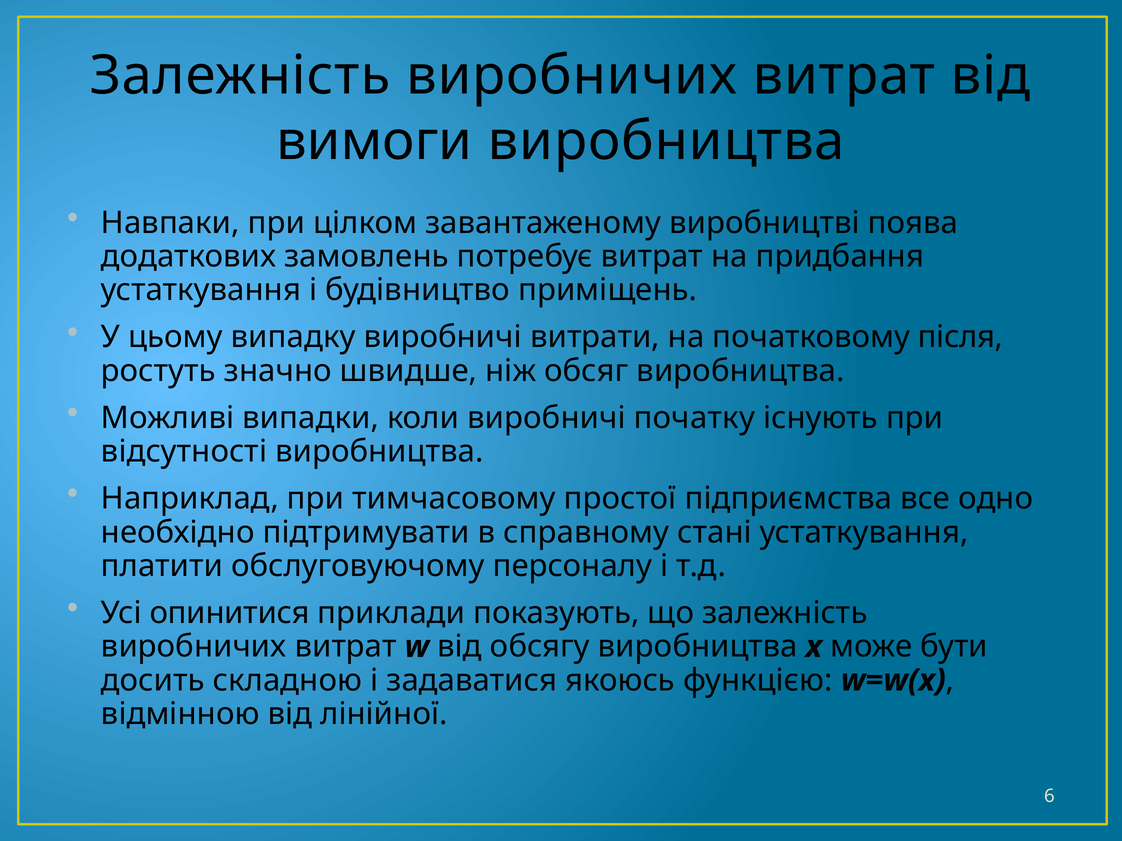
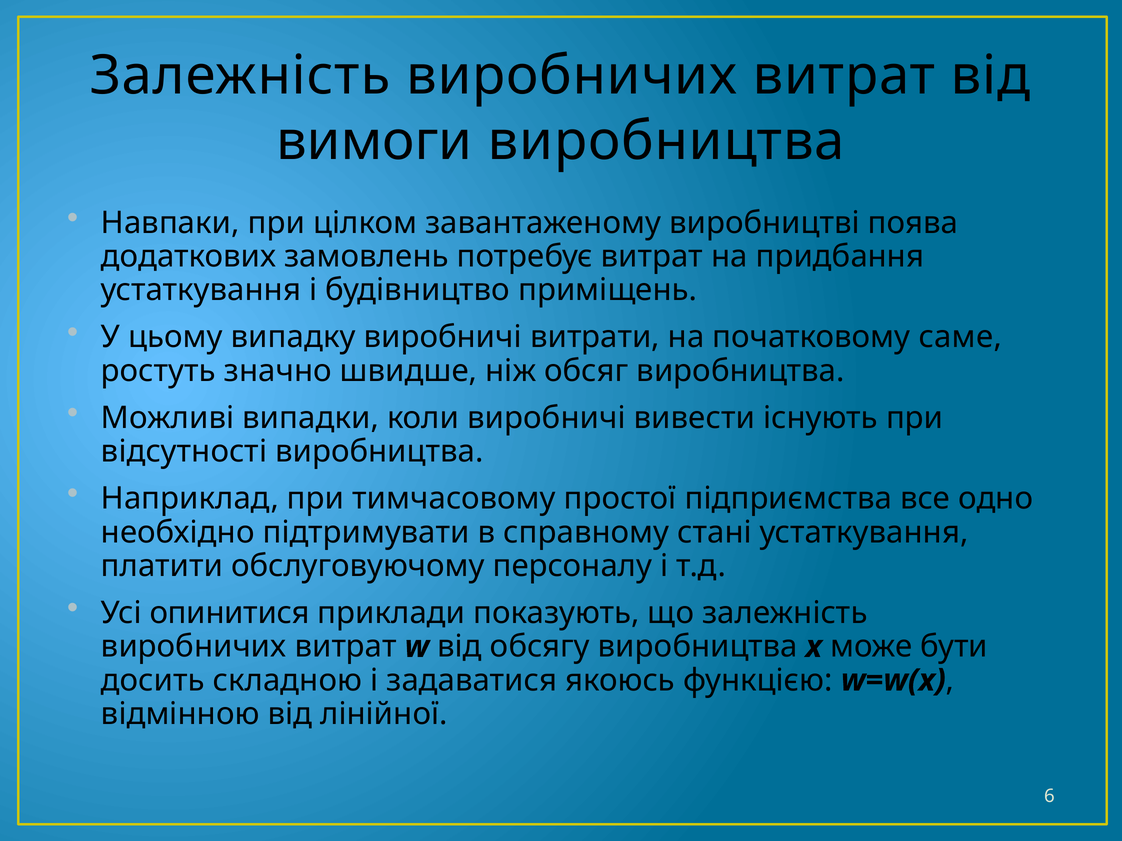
після: після -> саме (960, 337)
початку: початку -> вивести (694, 418)
